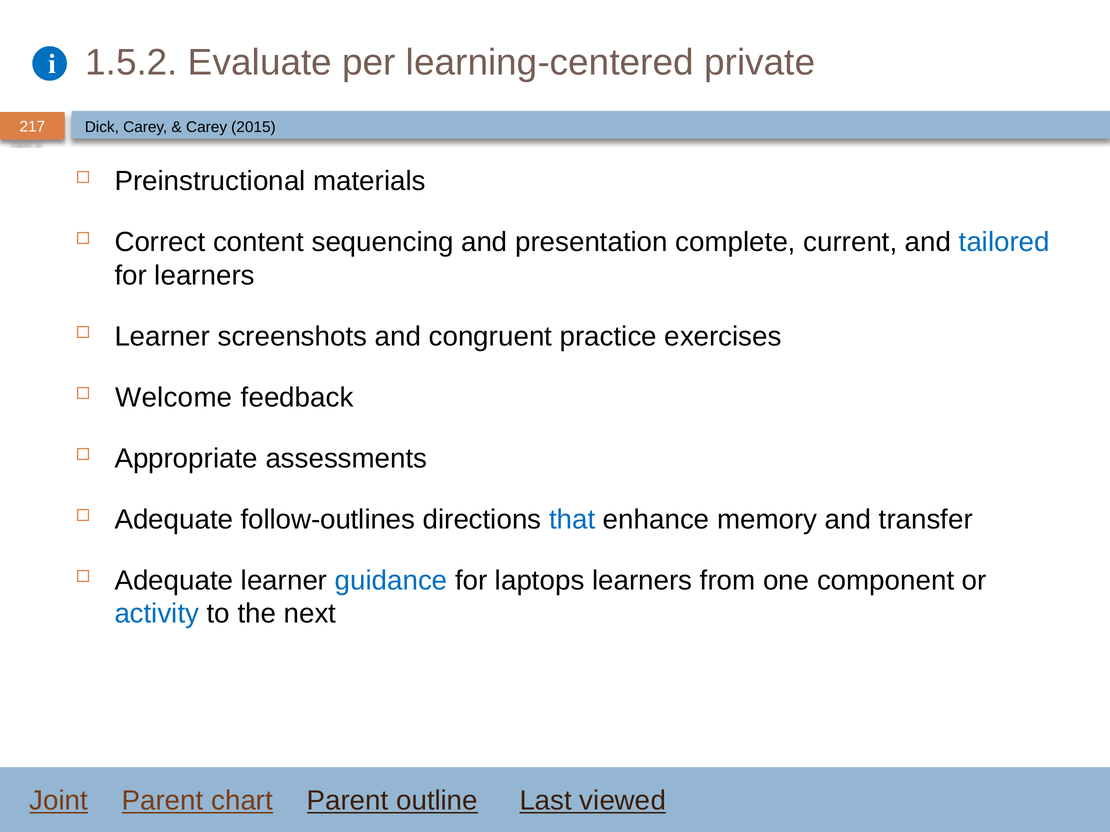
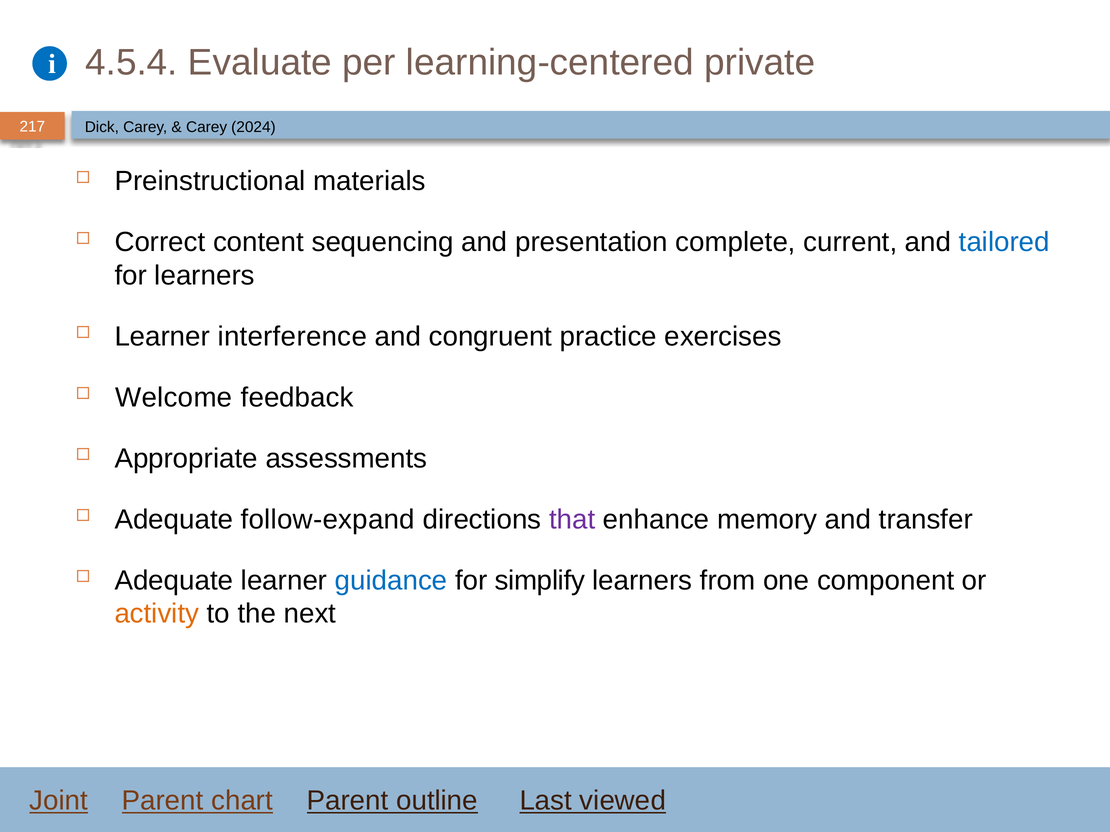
1.5.2: 1.5.2 -> 4.5.4 (132, 63)
2015: 2015 -> 2024 (253, 127)
screenshots: screenshots -> interference (292, 337)
follow-outlines: follow-outlines -> follow-expand (328, 520)
that colour: blue -> purple (572, 520)
laptops: laptops -> simplify (540, 581)
activity colour: blue -> orange (157, 614)
